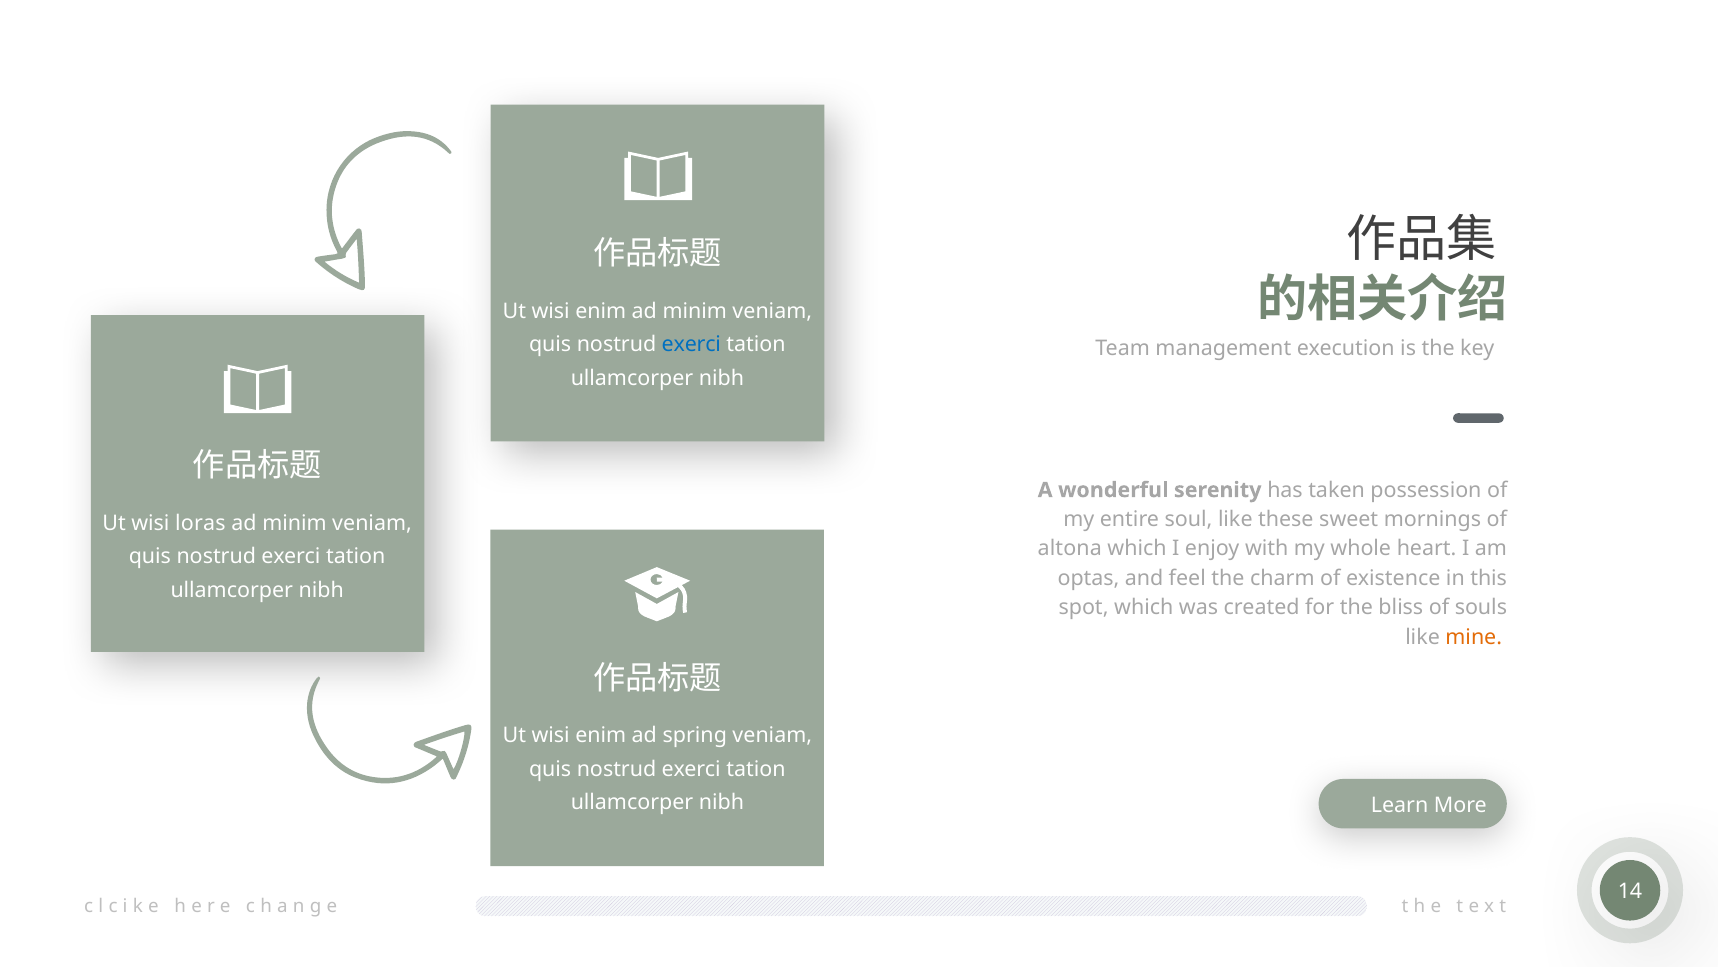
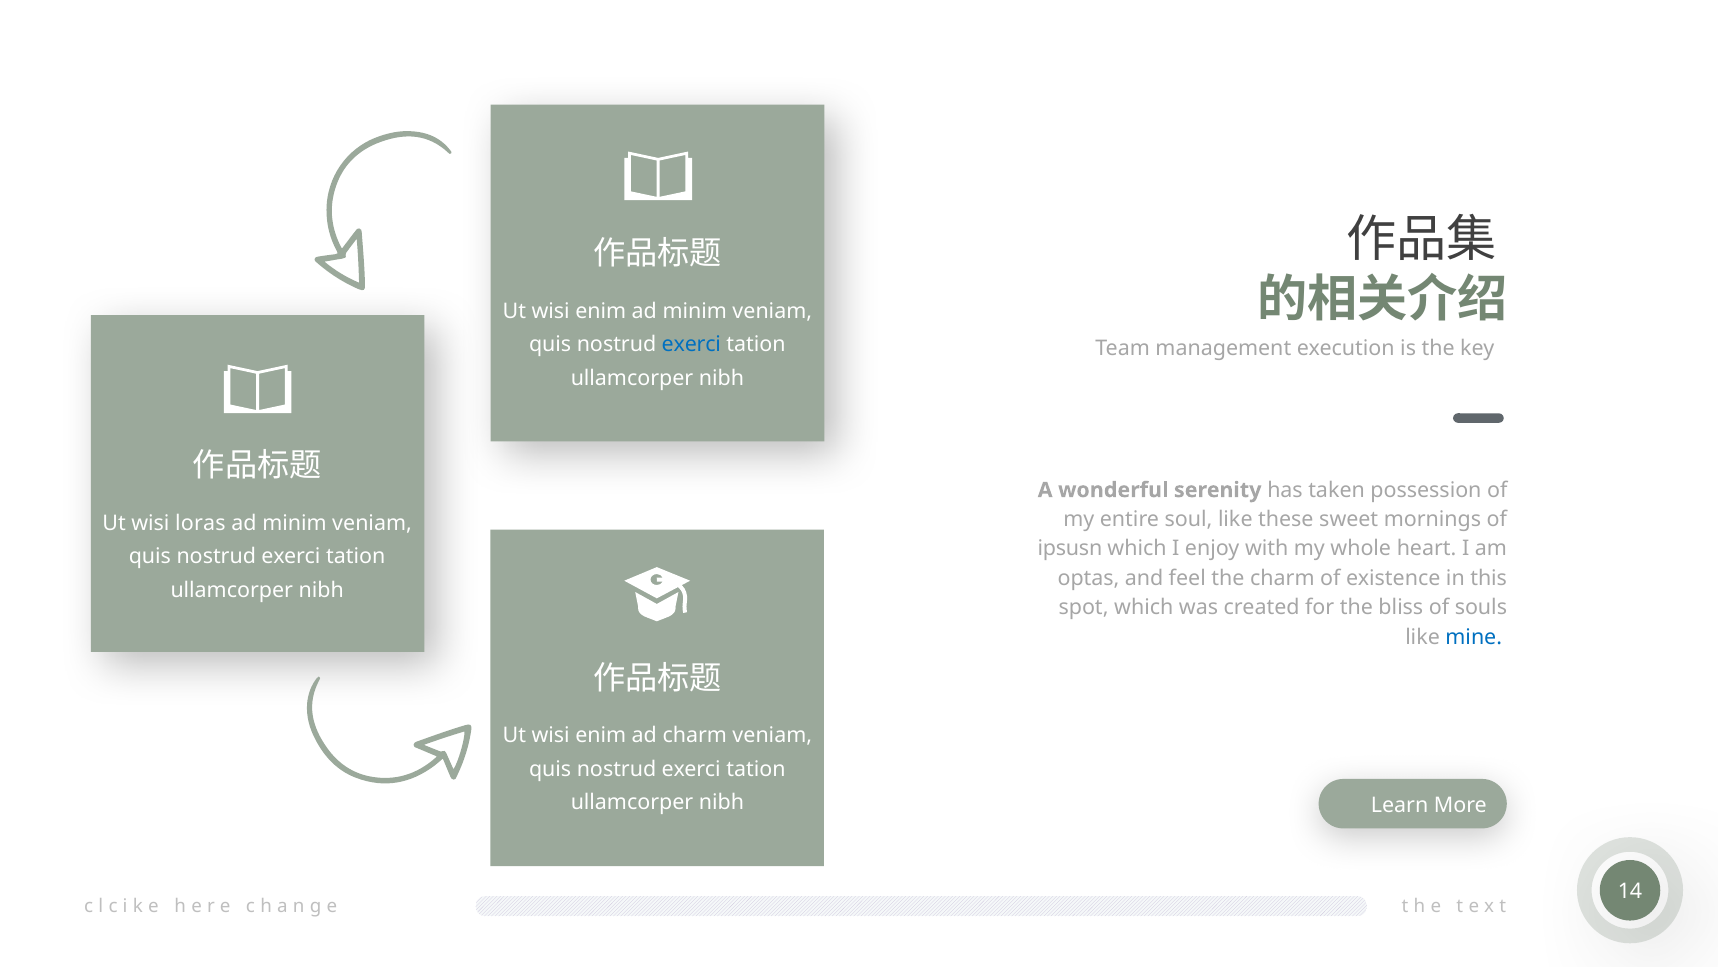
altona: altona -> ipsusn (1070, 548)
mine colour: orange -> blue (1474, 637)
ad spring: spring -> charm (695, 735)
